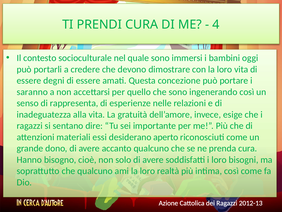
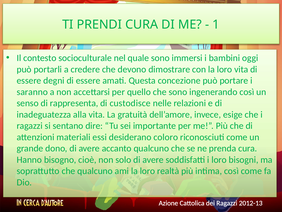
4: 4 -> 1 (216, 25)
esperienze: esperienze -> custodisce (130, 103)
aperto: aperto -> coloro (166, 137)
